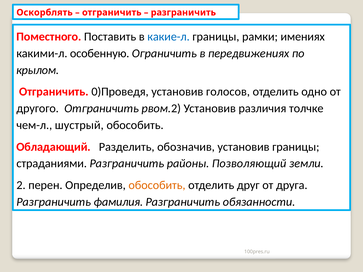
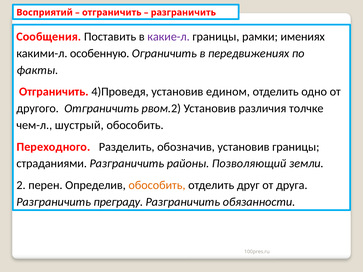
Оскорблять: Оскорблять -> Восприятий (45, 12)
Поместного: Поместного -> Сообщения (49, 37)
какие-л colour: blue -> purple (169, 37)
крылом: крылом -> факты (37, 70)
0)Проведя: 0)Проведя -> 4)Проведя (120, 92)
голосов: голосов -> едином (228, 92)
Обладающий: Обладающий -> Переходного (53, 147)
фамилия: фамилия -> преграду (118, 202)
